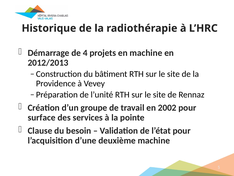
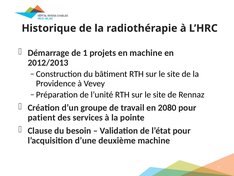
4: 4 -> 1 (85, 53)
2002: 2002 -> 2080 (167, 107)
surface: surface -> patient (42, 117)
